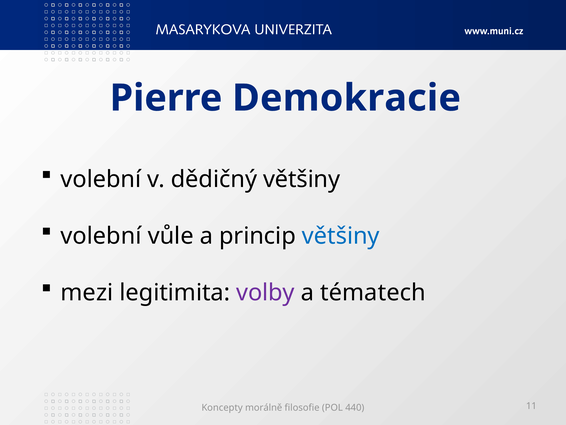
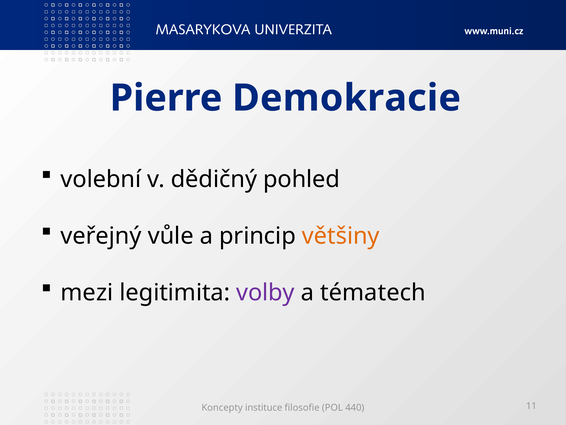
dědičný většiny: většiny -> pohled (302, 179)
volební: volební -> veřejný (101, 236)
většiny colour: blue -> orange (341, 236)
morálně: morálně -> instituce (264, 407)
